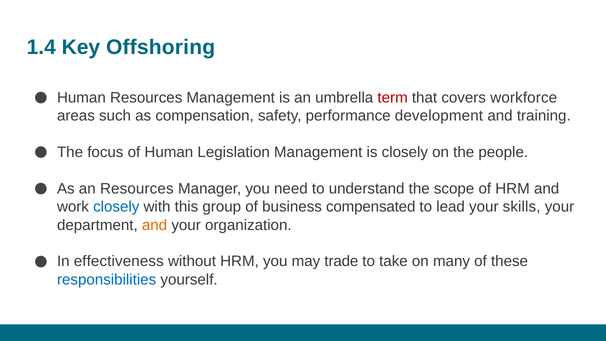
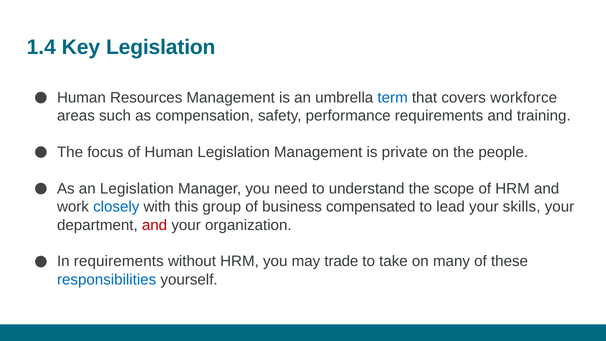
Key Offshoring: Offshoring -> Legislation (161, 47)
term colour: red -> blue (393, 98)
performance development: development -> requirements (439, 116)
is closely: closely -> private (405, 152)
an Resources: Resources -> Legislation (137, 189)
and colour: orange -> red (155, 225)
In effectiveness: effectiveness -> requirements (119, 261)
